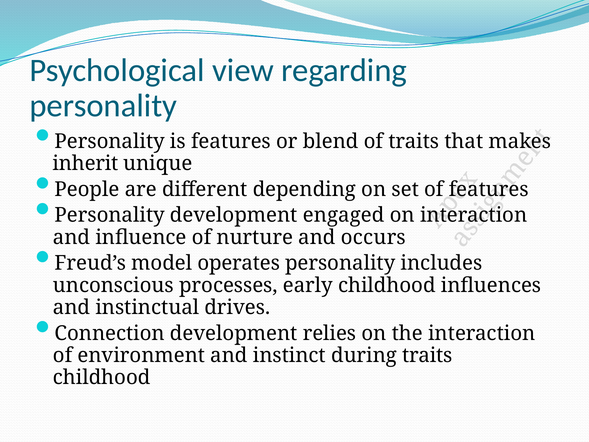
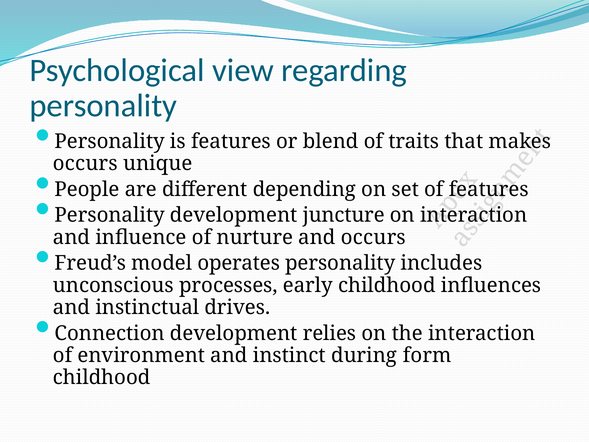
inherit: inherit -> occurs (85, 163)
engaged: engaged -> juncture (344, 215)
during traits: traits -> form (427, 355)
